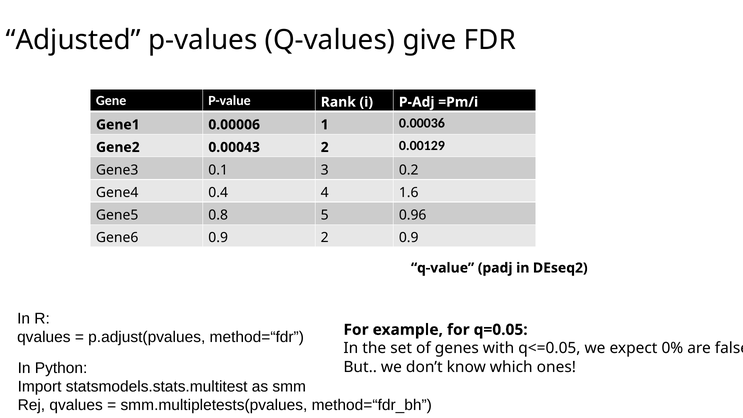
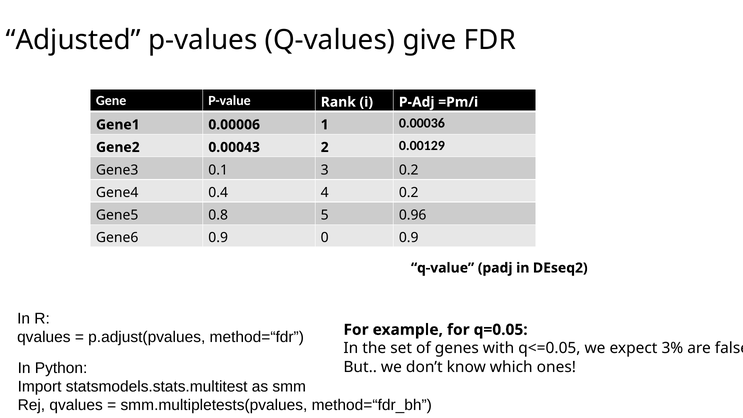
4 1.6: 1.6 -> 0.2 (409, 192)
0.9 2: 2 -> 0 (325, 238)
0%: 0% -> 3% (672, 348)
